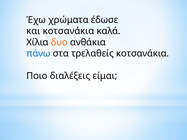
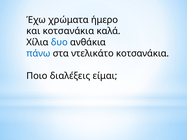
έδωσε: έδωσε -> ήμερο (105, 20)
δυο colour: orange -> blue (59, 42)
τρελαθείς: τρελαθείς -> ντελικάτο (92, 54)
